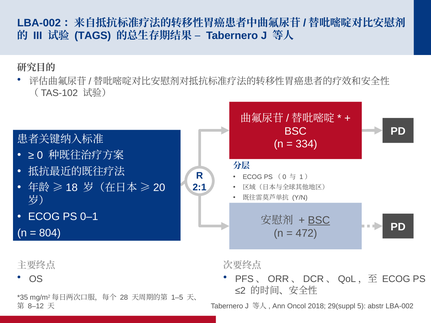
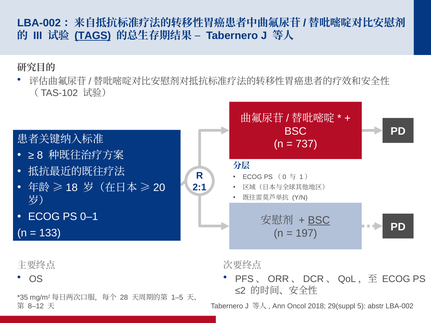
TAGS underline: none -> present (93, 36)
334: 334 -> 737 (306, 144)
0: 0 -> 8 (40, 155)
804: 804 -> 133 (50, 233)
472: 472 -> 197 (306, 233)
